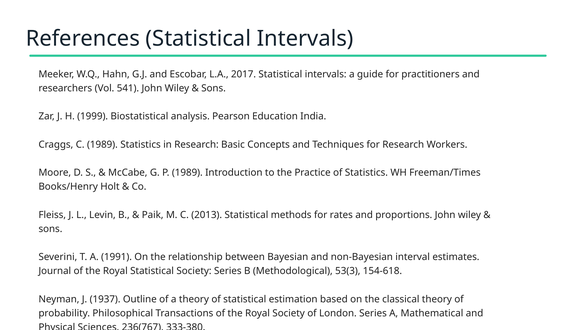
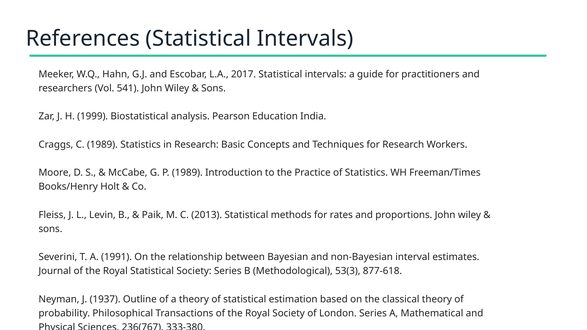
154-618: 154-618 -> 877-618 (382, 271)
